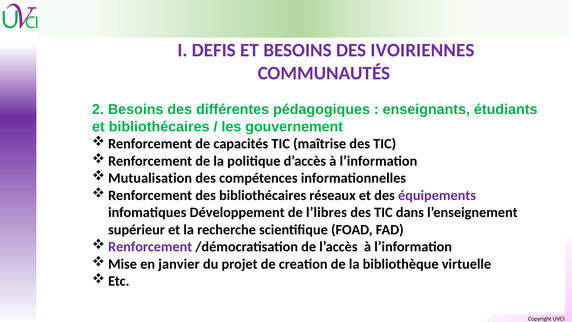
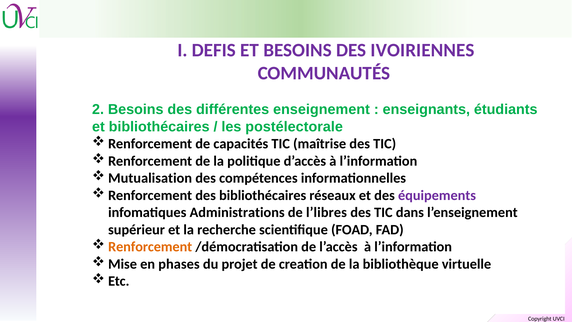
pédagogiques: pédagogiques -> enseignement (322, 109)
gouvernement: gouvernement -> postélectorale (294, 127)
Développement: Développement -> Administrations (237, 212)
Renforcement colour: purple -> orange (150, 247)
janvier: janvier -> phases (179, 264)
